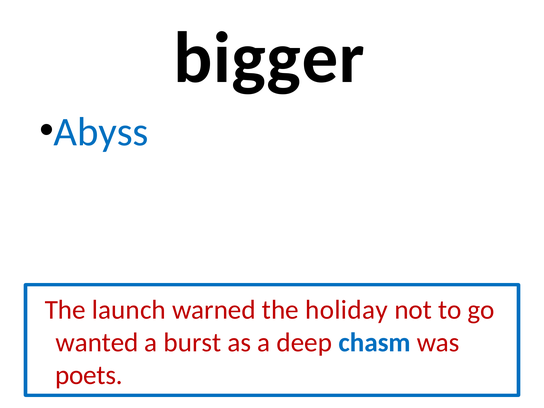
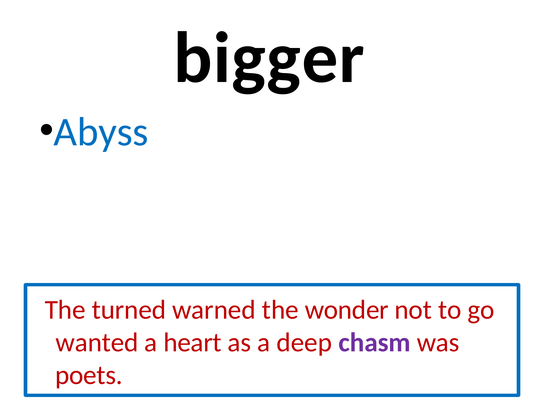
launch: launch -> turned (129, 310)
holiday: holiday -> wonder (347, 310)
burst: burst -> heart (193, 343)
chasm colour: blue -> purple (375, 343)
